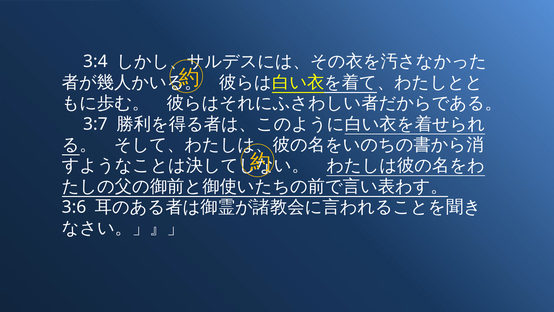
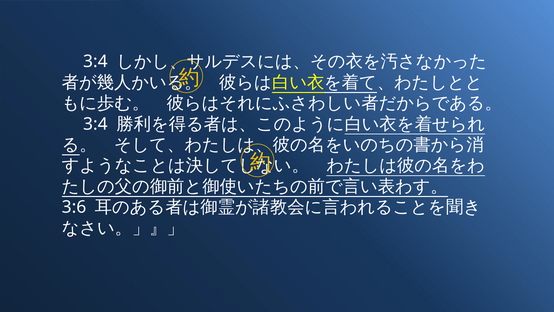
3:7: 3:7 -> 3:4 (96, 124)
